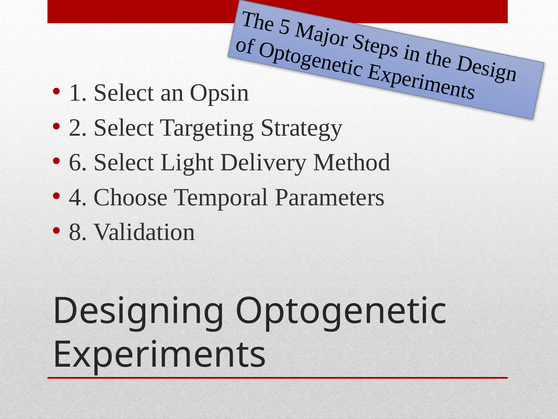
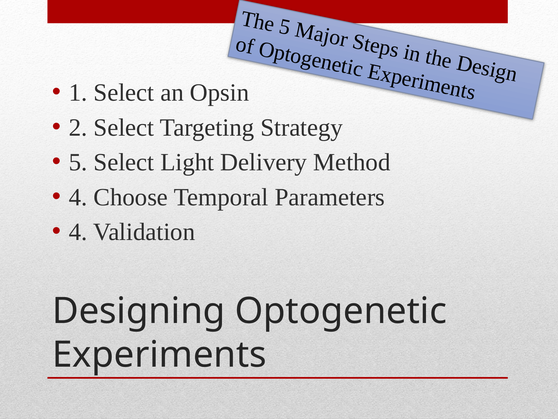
6: 6 -> 5 (78, 162)
8: 8 -> 4 (78, 232)
